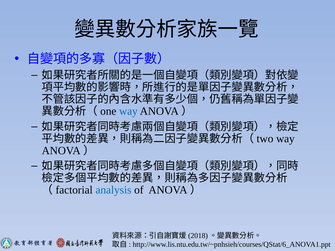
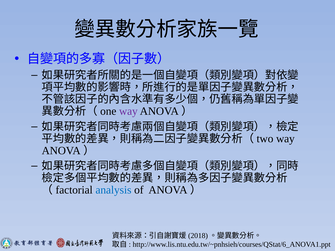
way colour: blue -> purple (128, 111)
